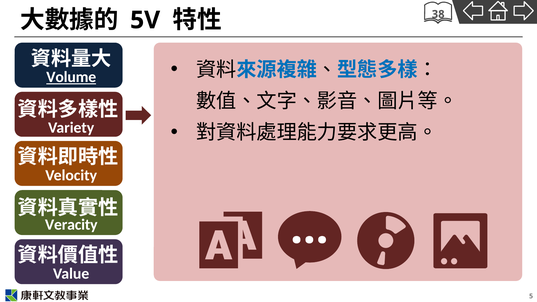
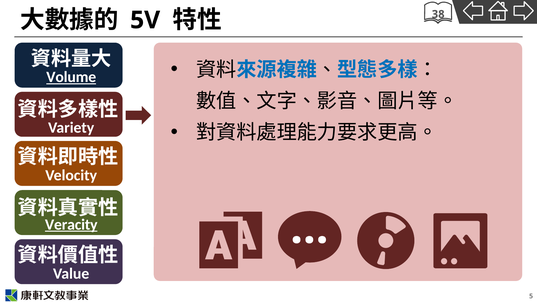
Veracity underline: none -> present (71, 225)
